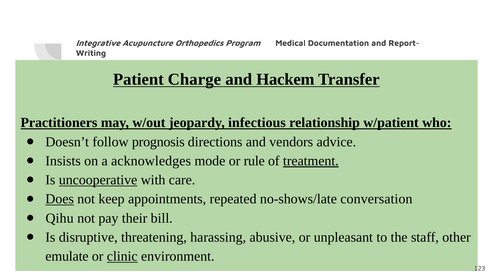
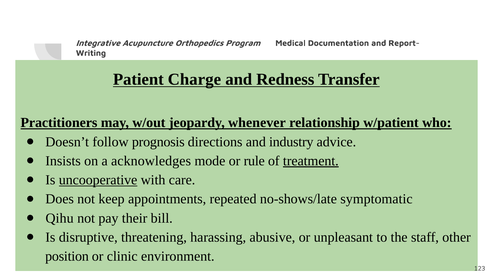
Hackem: Hackem -> Redness (285, 79)
infectious: infectious -> whenever (257, 123)
vendors: vendors -> industry (291, 142)
Does underline: present -> none (60, 199)
conversation: conversation -> symptomatic (376, 199)
emulate: emulate -> position (67, 256)
clinic underline: present -> none (122, 256)
